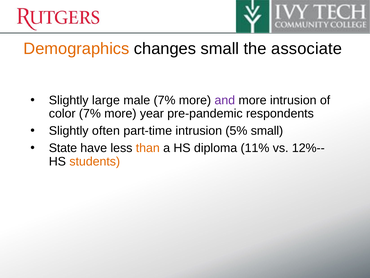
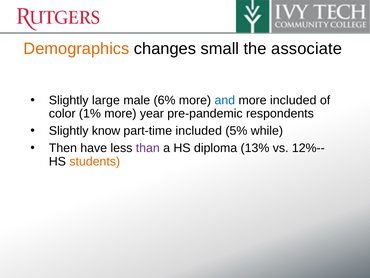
male 7%: 7% -> 6% (165, 100)
and colour: purple -> blue (225, 100)
more intrusion: intrusion -> included (293, 100)
color 7%: 7% -> 1% (90, 113)
often: often -> know (106, 131)
part-time intrusion: intrusion -> included (199, 131)
5% small: small -> while (267, 131)
State: State -> Then (63, 148)
than colour: orange -> purple (148, 148)
11%: 11% -> 13% (255, 148)
